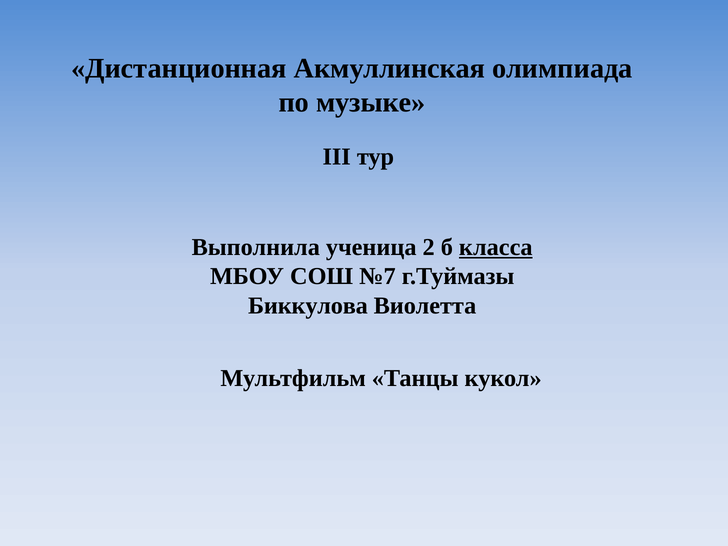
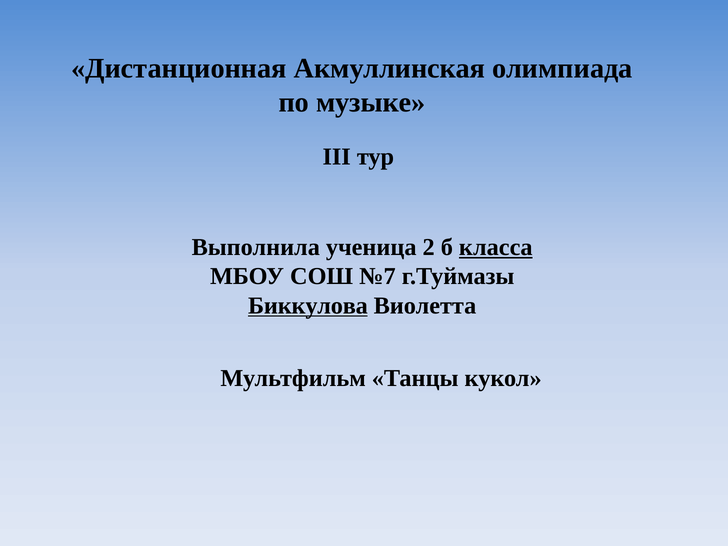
Биккулова underline: none -> present (308, 306)
